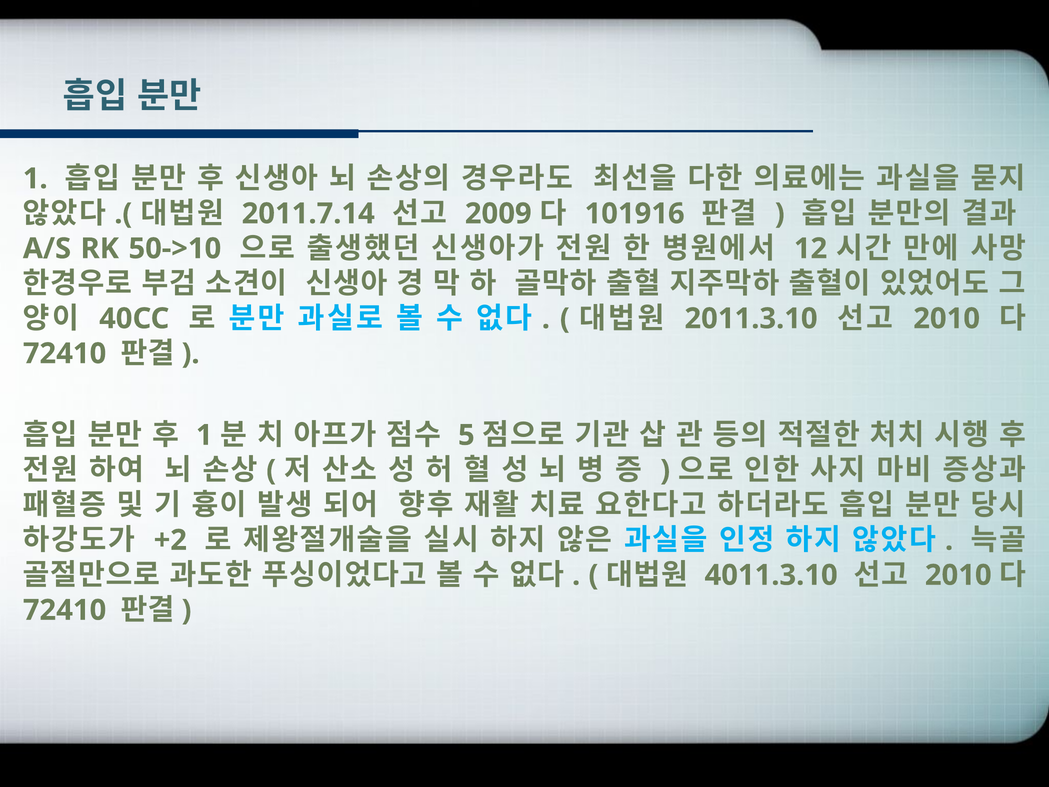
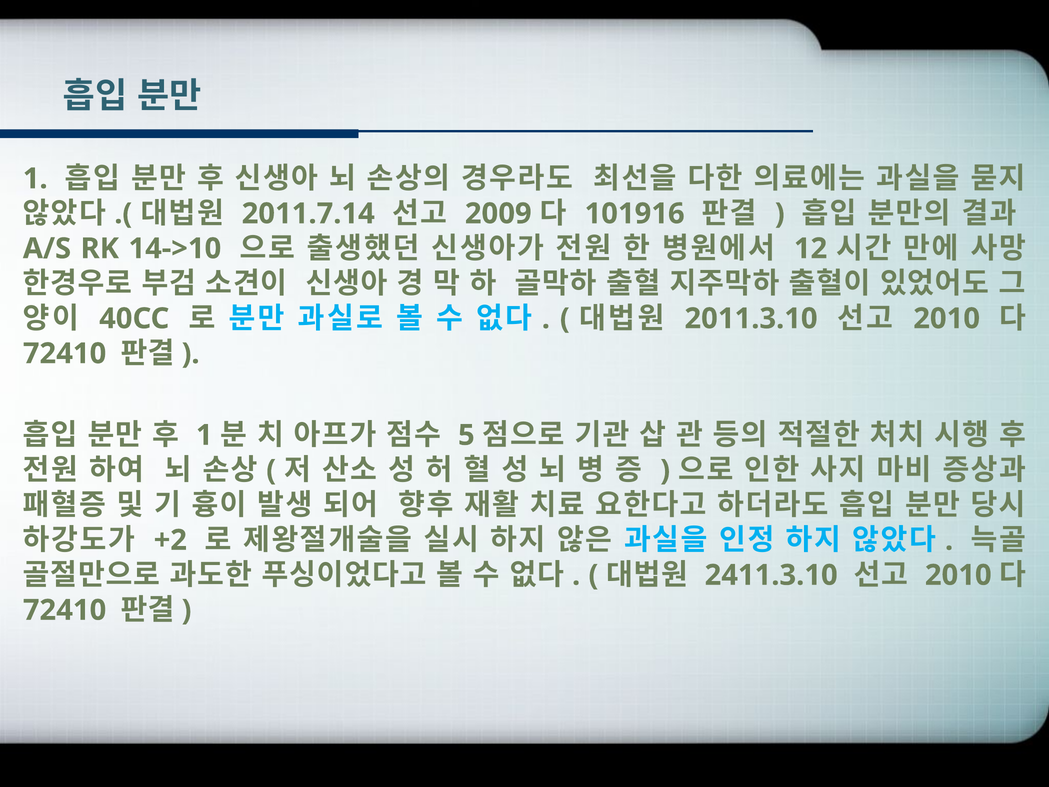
50->10: 50->10 -> 14->10 (175, 249)
4011.3.10: 4011.3.10 -> 2411.3.10 (771, 575)
